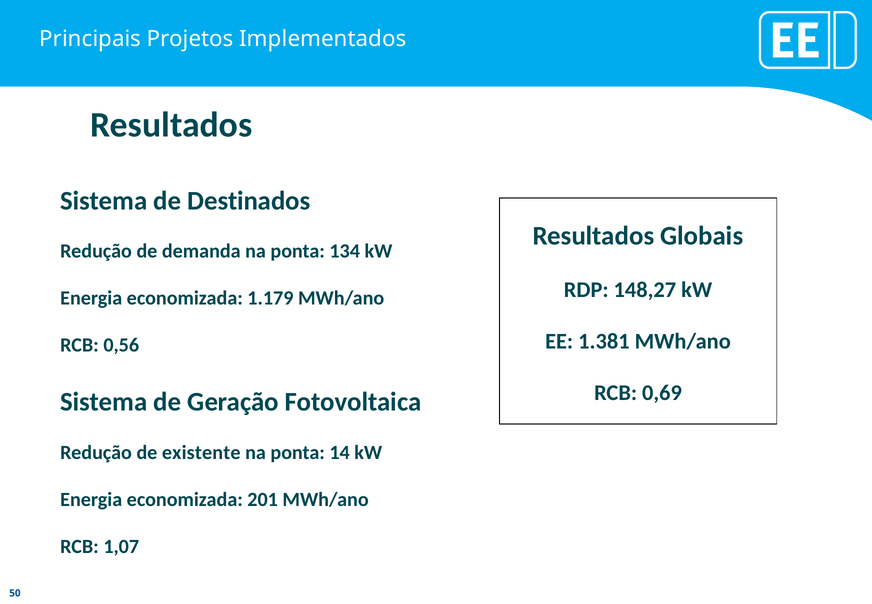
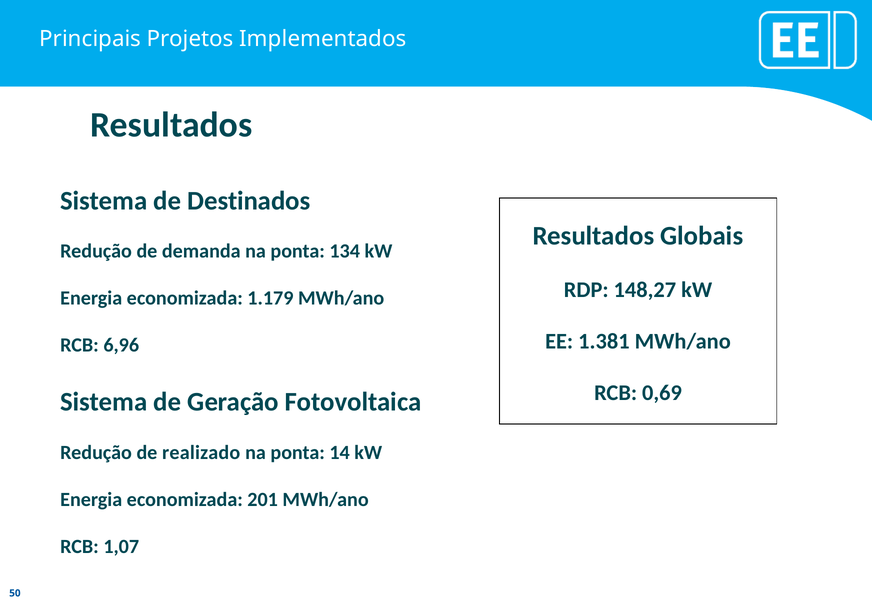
0,56: 0,56 -> 6,96 (121, 345)
existente: existente -> realizado (201, 452)
